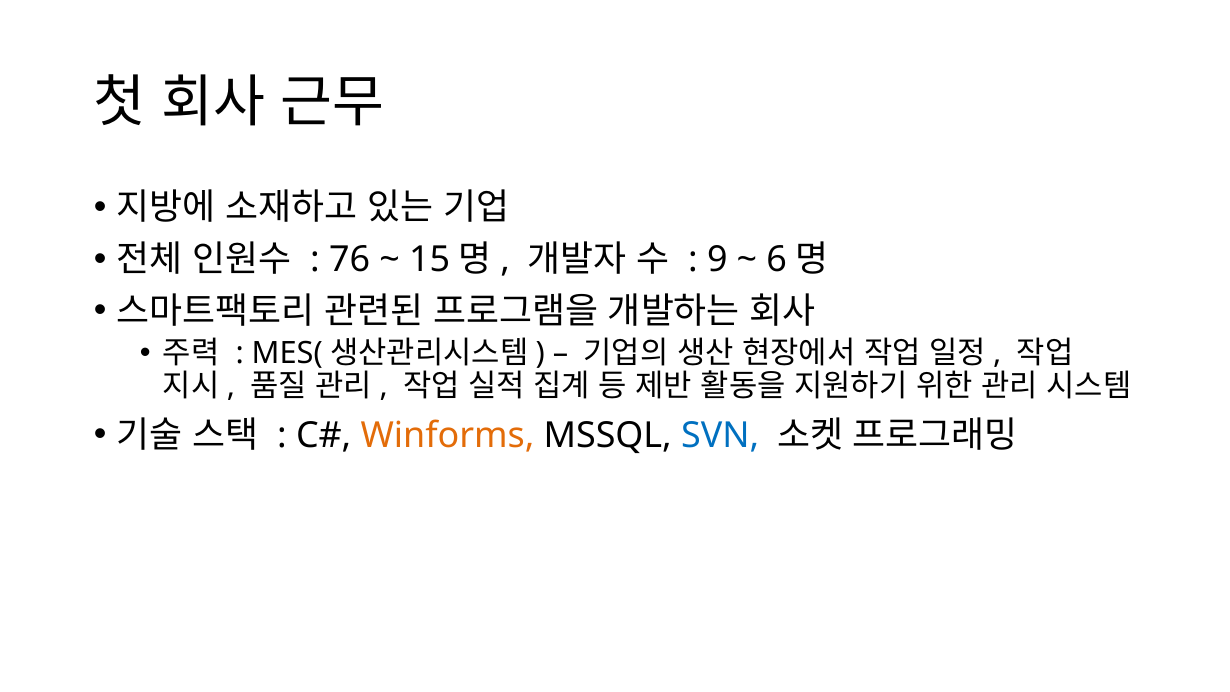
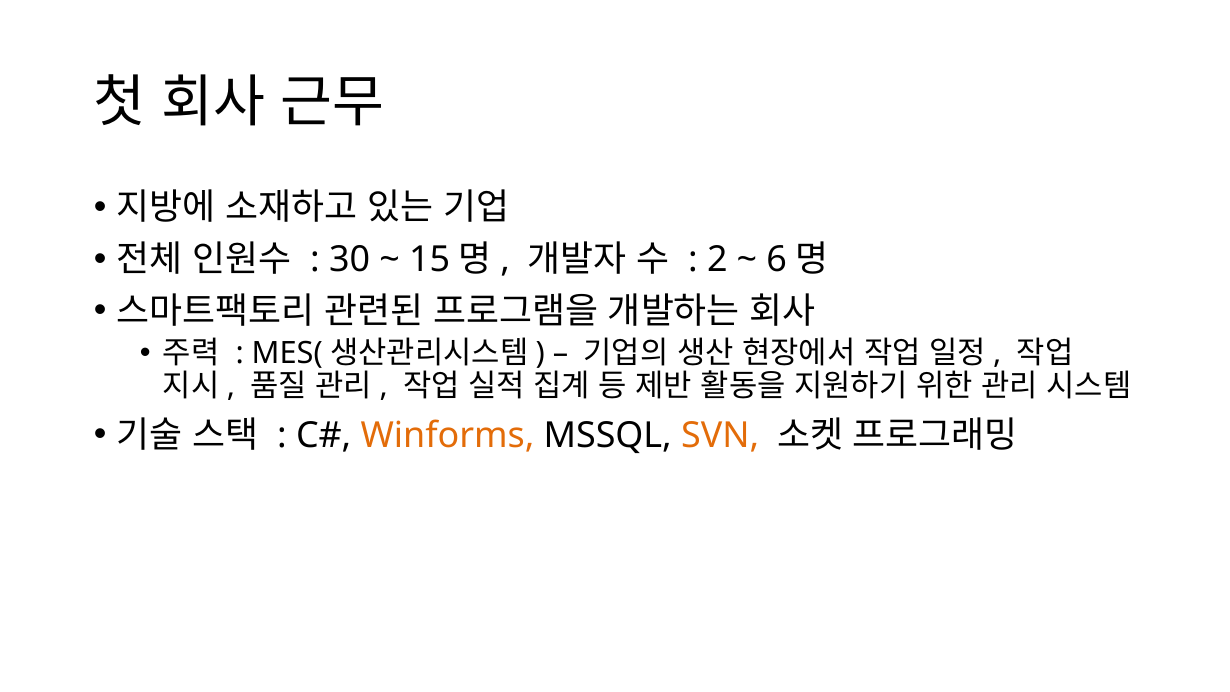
76: 76 -> 30 (350, 260)
9: 9 -> 2 (717, 260)
SVN colour: blue -> orange (720, 435)
